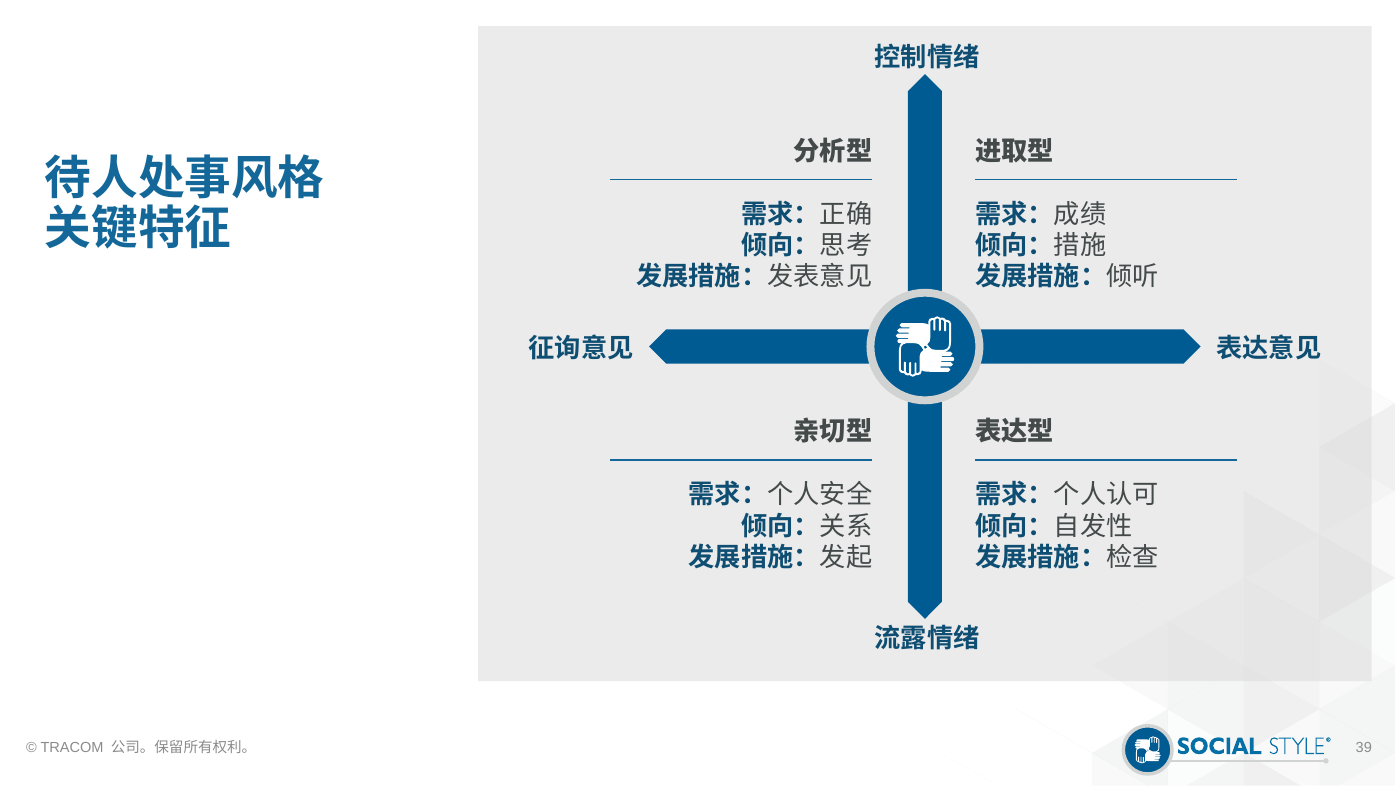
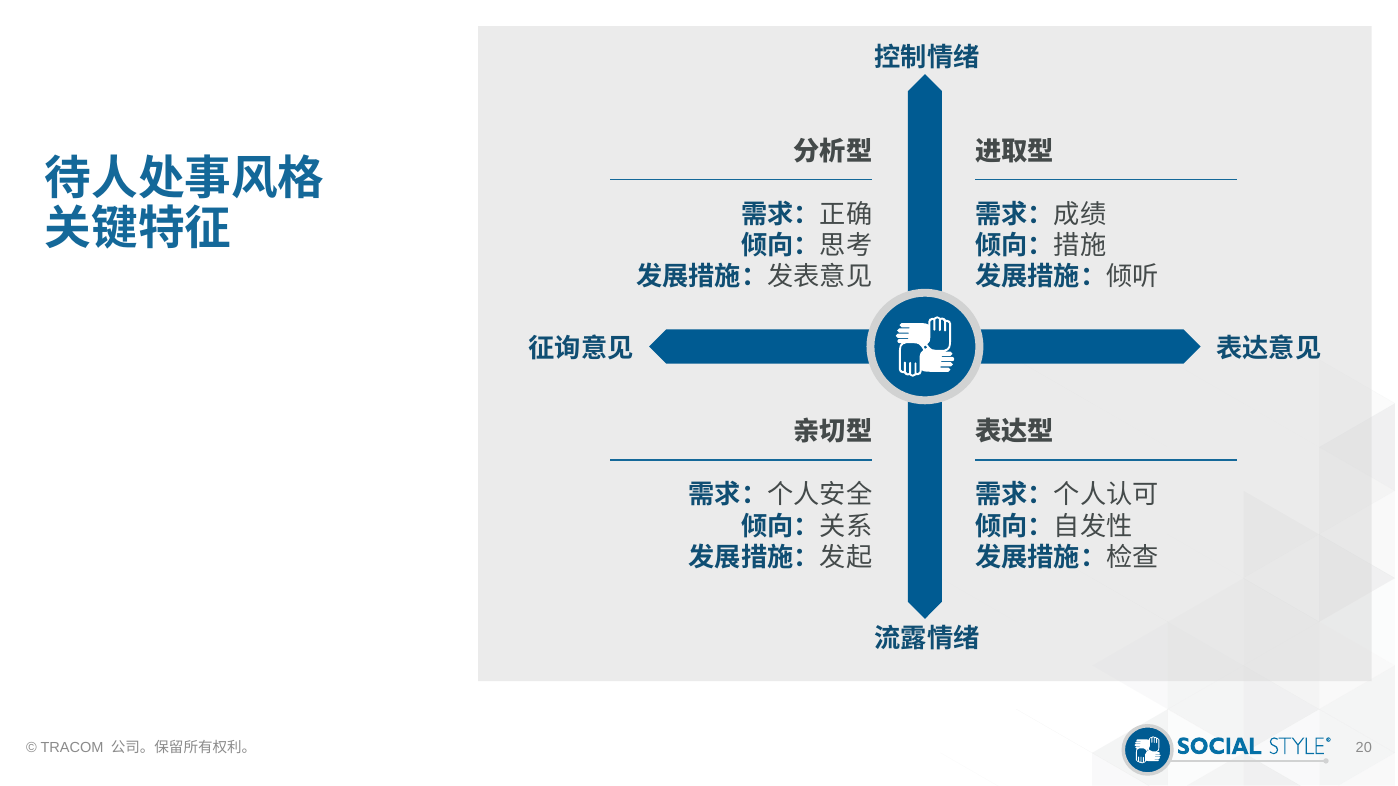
39: 39 -> 20 (1364, 748)
